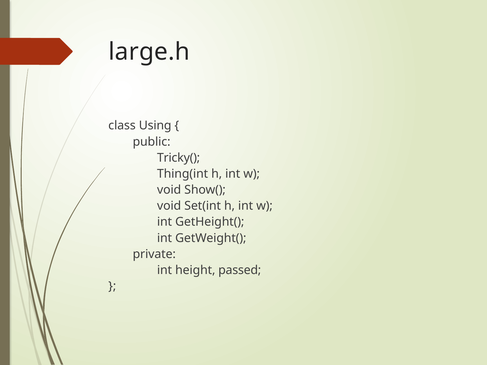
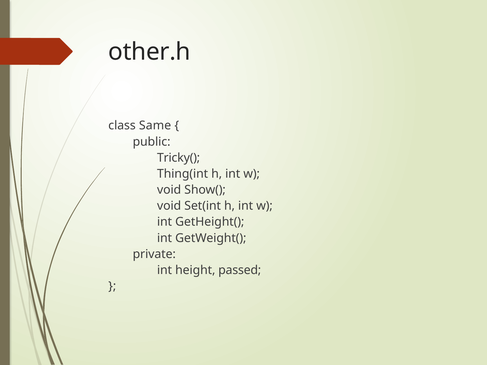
large.h: large.h -> other.h (149, 52)
Using: Using -> Same (155, 126)
